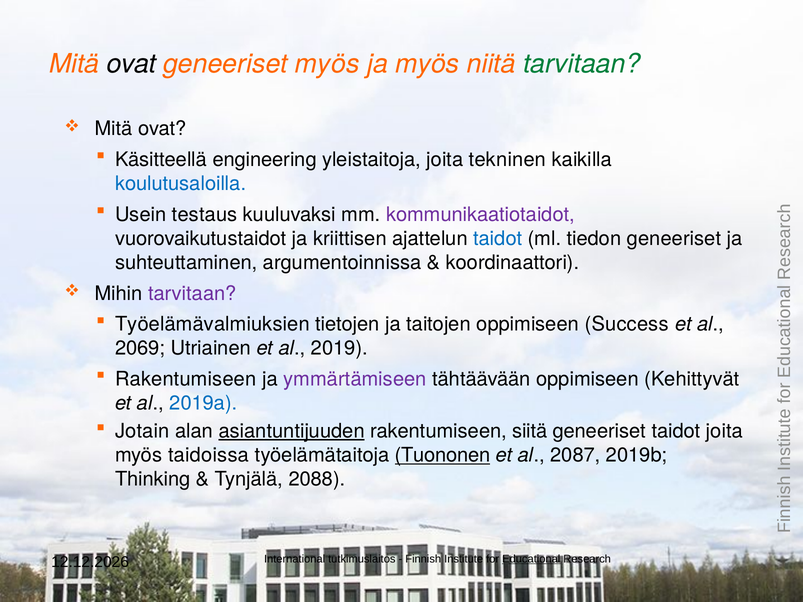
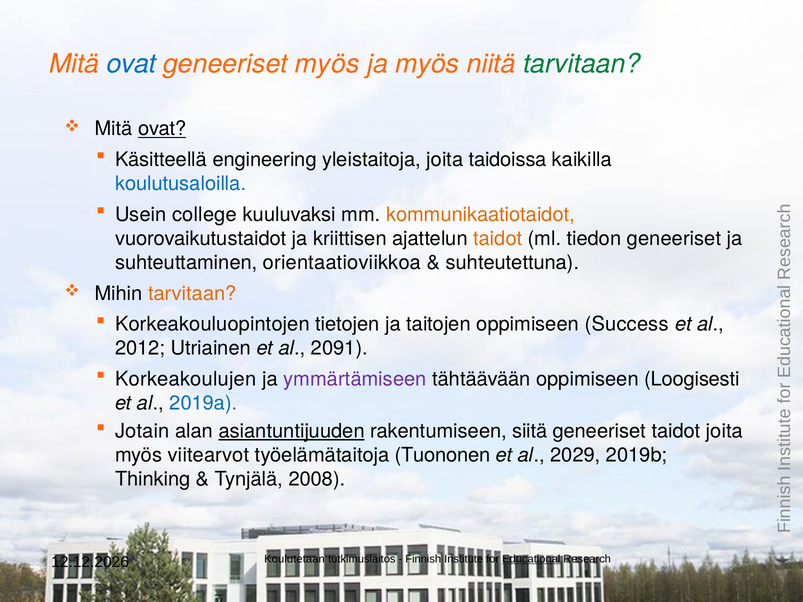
ovat colour: black -> blue (131, 64)
ovat underline: none -> present (162, 129)
tekninen: tekninen -> taidoissa (508, 160)
testaus: testaus -> college (205, 215)
kommunikaatiotaidot colour: purple -> orange (480, 215)
taidot colour: blue -> orange (498, 239)
argumentoinnissa: argumentoinnissa -> orientaatioviikkoa (342, 263)
koordinaattori: koordinaattori -> suhteutettuna (512, 263)
tarvitaan colour: purple -> orange (192, 294)
Työelämävalmiuksien: Työelämävalmiuksien -> Korkeakouluopintojen (212, 324)
2069: 2069 -> 2012 (140, 348)
2019: 2019 -> 2091 (339, 348)
Rakentumiseen: Rakentumiseen -> Korkeakoulujen (186, 379)
Kehittyvät: Kehittyvät -> Loogisesti (692, 379)
taidoissa: taidoissa -> viitearvot (209, 455)
Tuononen underline: present -> none (443, 455)
2087: 2087 -> 2029 (575, 455)
2088: 2088 -> 2008 (317, 480)
International: International -> Koulutetaan (295, 559)
